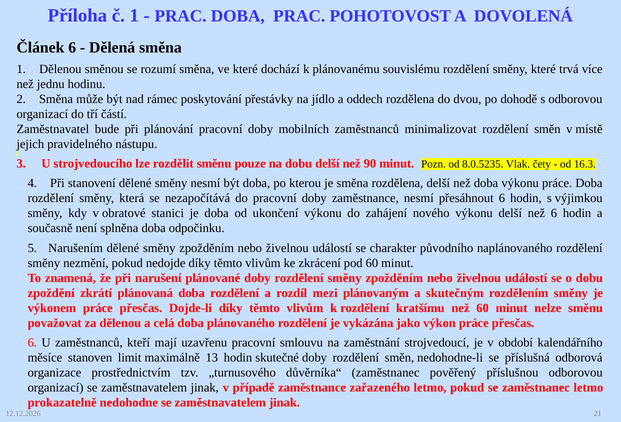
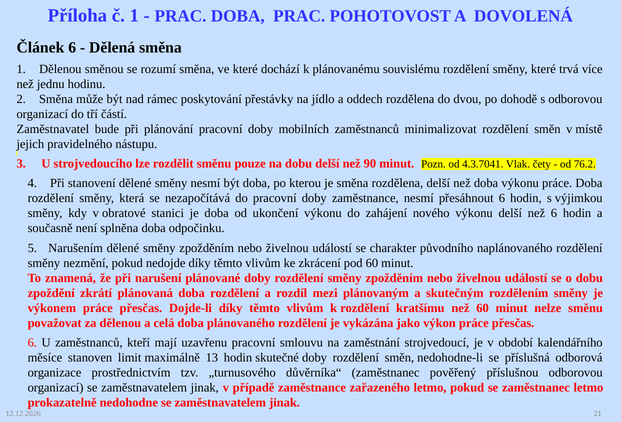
8.0.5235: 8.0.5235 -> 4.3.7041 (483, 164)
16.3: 16.3 -> 76.2 (585, 164)
